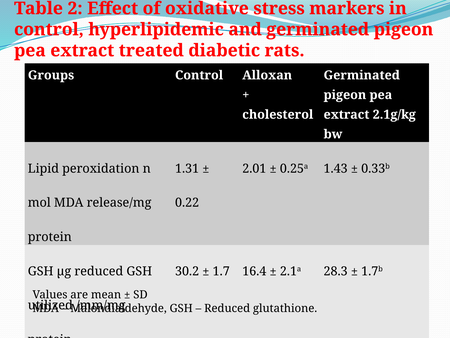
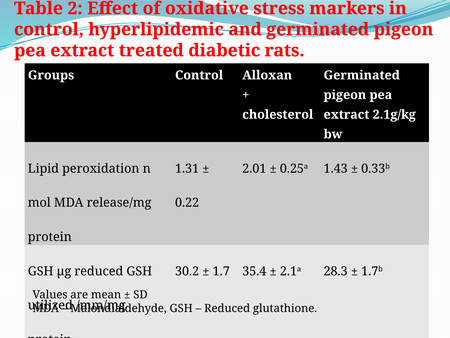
16.4: 16.4 -> 35.4 (254, 271)
